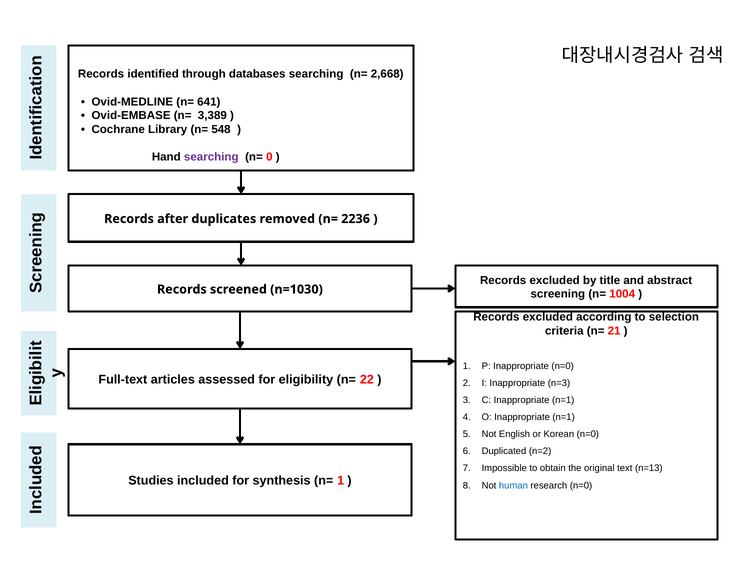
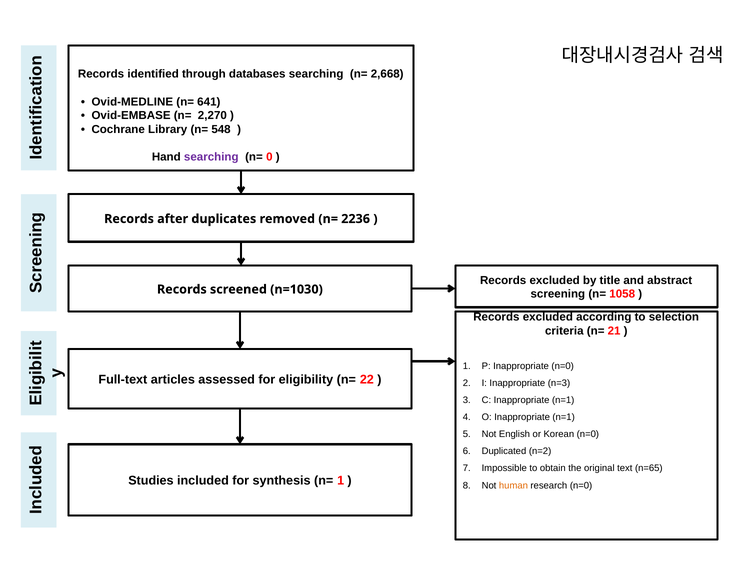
3,389: 3,389 -> 2,270 (212, 116)
1004: 1004 -> 1058 (622, 294)
n=13: n=13 -> n=65 (649, 468)
human colour: blue -> orange (513, 485)
